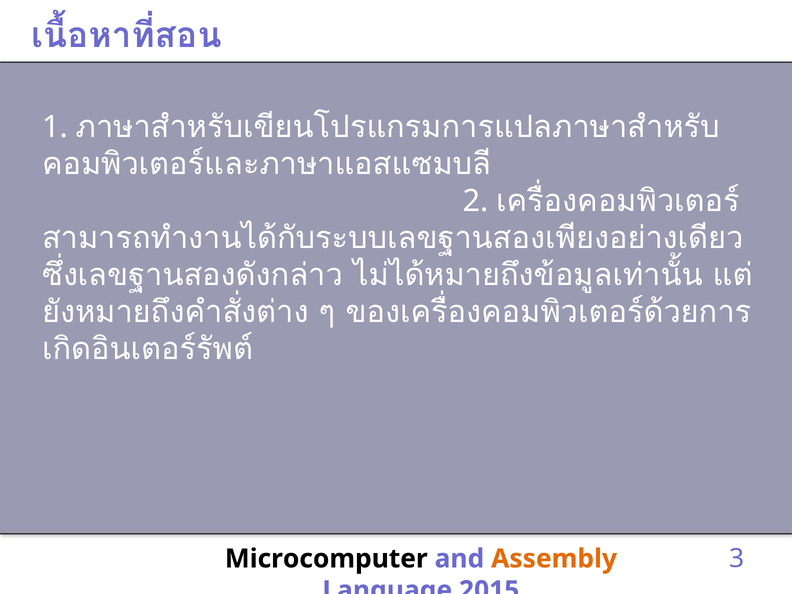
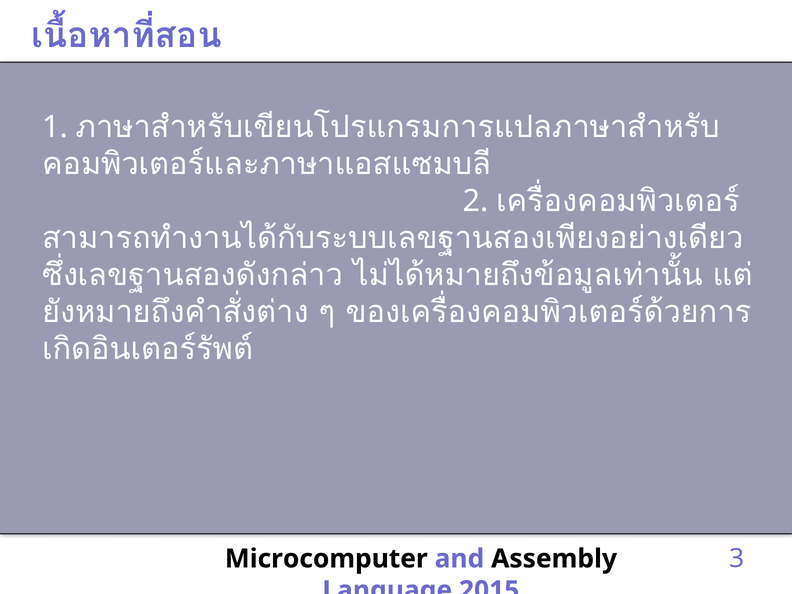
Assembly colour: orange -> black (554, 559)
